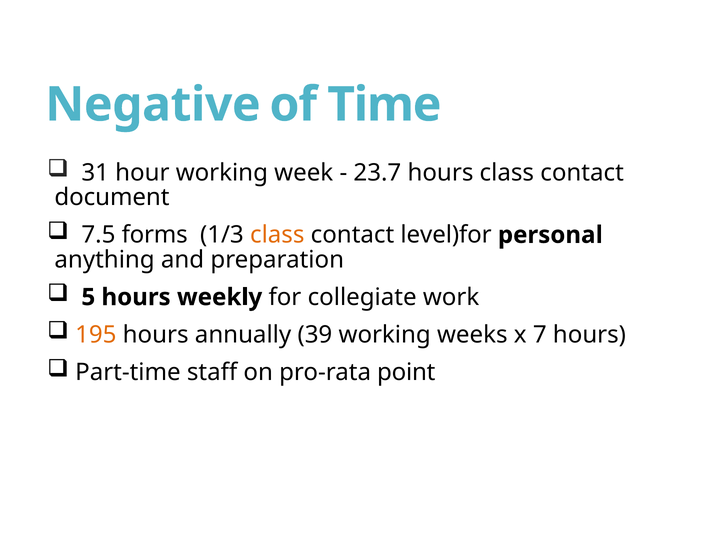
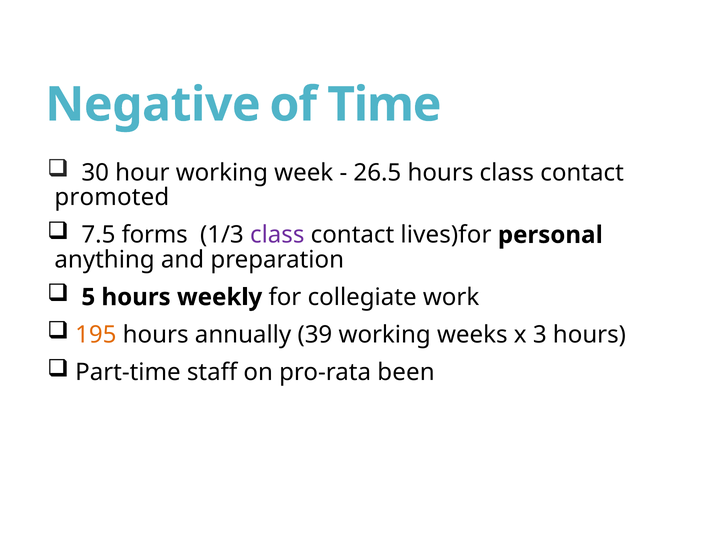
31: 31 -> 30 (95, 173)
23.7: 23.7 -> 26.5 (377, 173)
document: document -> promoted (112, 197)
class colour: orange -> purple (277, 235)
level)for: level)for -> lives)for (446, 235)
7: 7 -> 3 (540, 335)
point: point -> been (406, 373)
